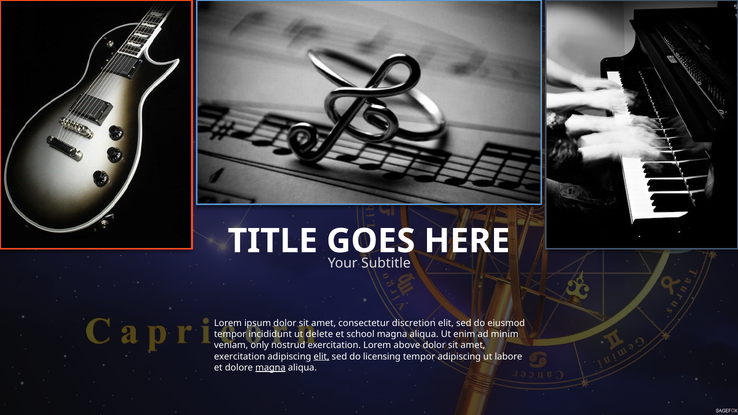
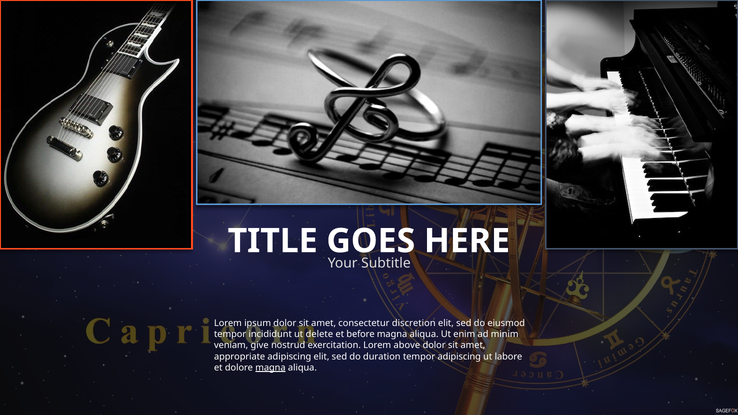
school: school -> before (361, 334)
only: only -> give (260, 346)
exercitation: exercitation -> appropriate (240, 357)
elit underline: present -> none (322, 357)
licensing: licensing -> duration (382, 357)
